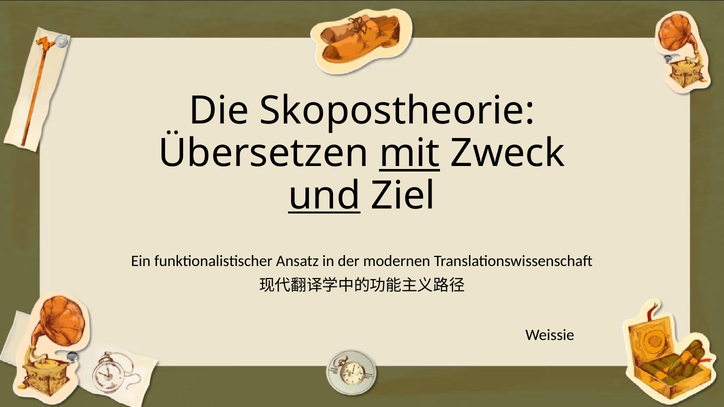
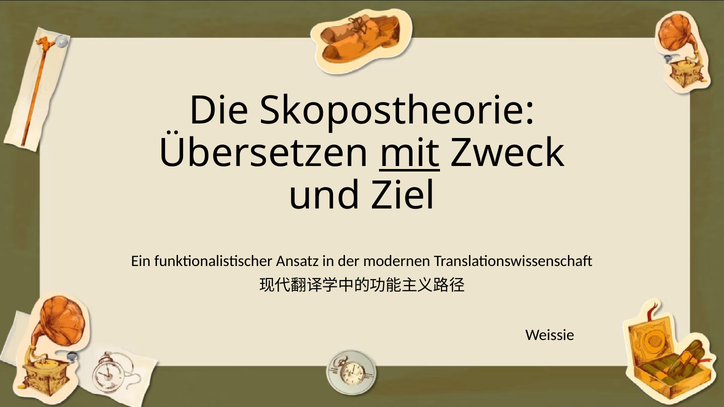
und underline: present -> none (324, 196)
